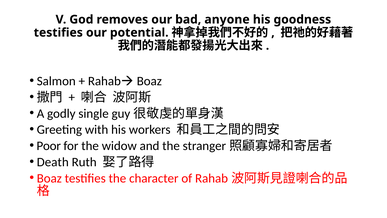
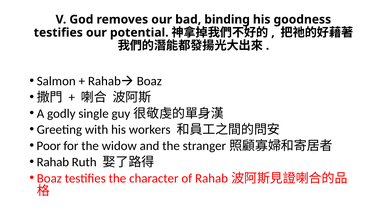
anyone: anyone -> binding (227, 19)
Death: Death -> Rahab (53, 162)
